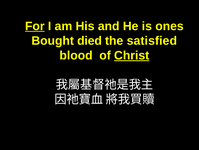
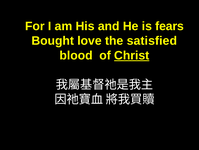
For underline: present -> none (35, 26)
ones: ones -> fears (170, 26)
died: died -> love (89, 41)
